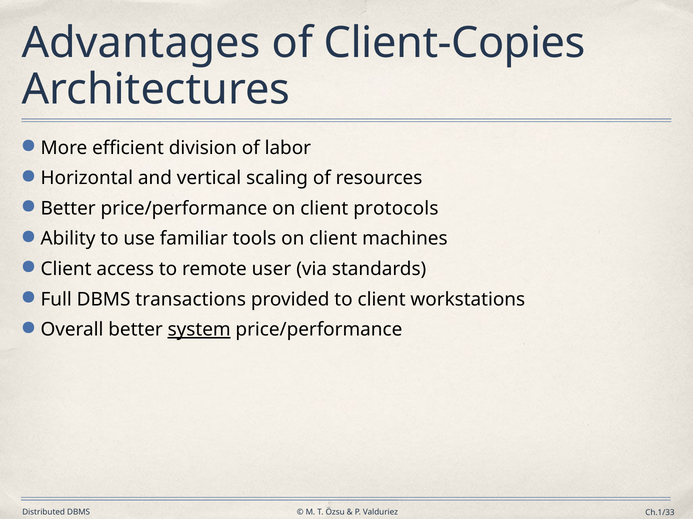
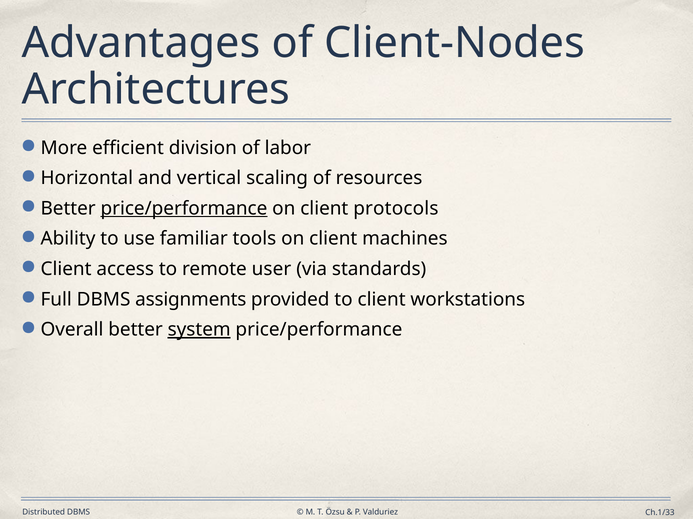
Client-Copies: Client-Copies -> Client-Nodes (455, 43)
price/performance underline: none -> present (184, 209)
transactions: transactions -> assignments (191, 300)
